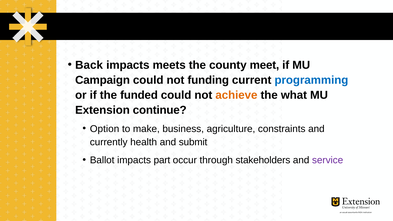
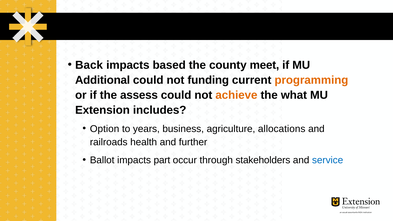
meets: meets -> based (169, 65)
Campaign: Campaign -> Additional (103, 80)
programming colour: blue -> orange (311, 80)
funded: funded -> assess (139, 95)
continue: continue -> includes (160, 110)
make: make -> years (146, 129)
constraints: constraints -> allocations (282, 129)
currently: currently -> railroads (109, 142)
submit: submit -> further (193, 142)
service colour: purple -> blue (328, 160)
